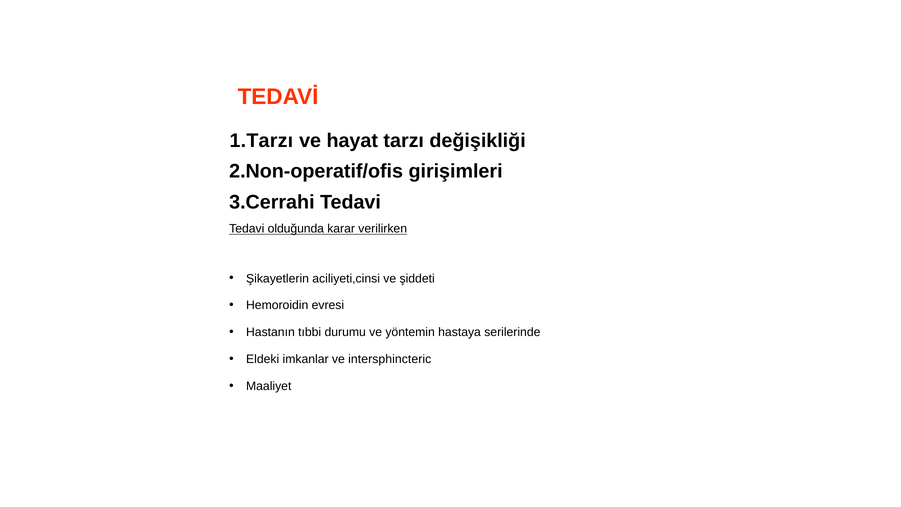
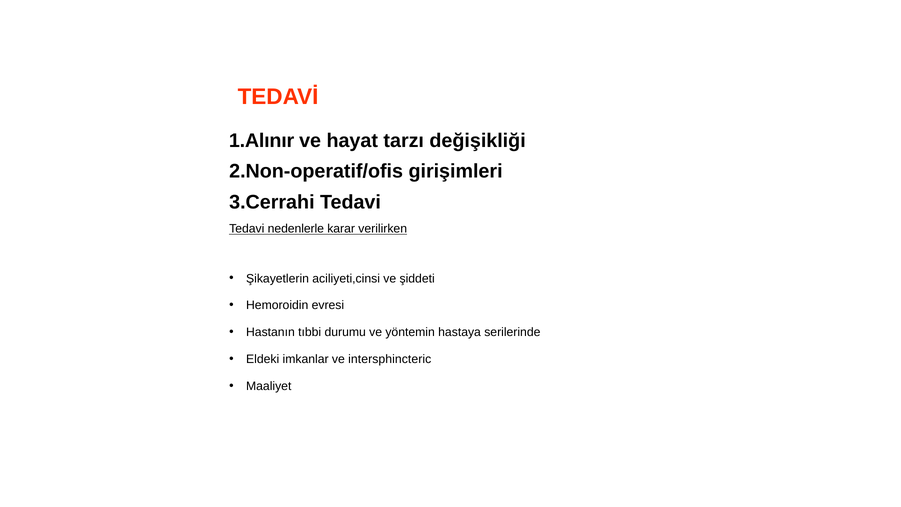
1.Tarzı: 1.Tarzı -> 1.Alınır (262, 141)
olduğunda: olduğunda -> nedenlerle (296, 229)
